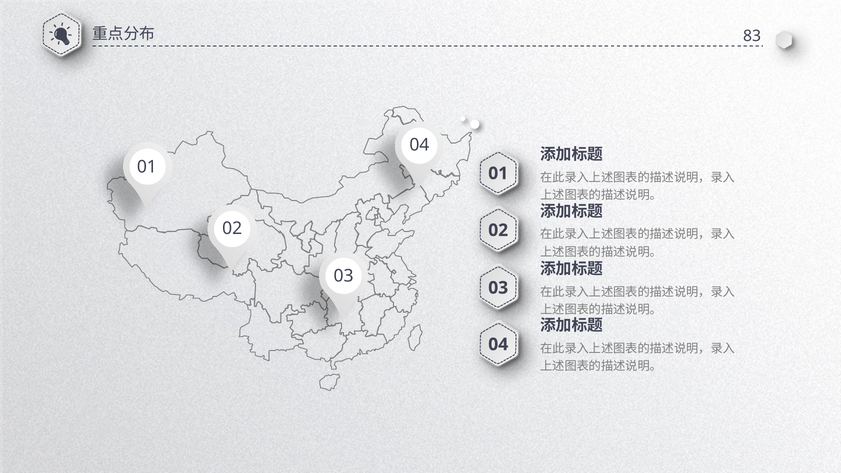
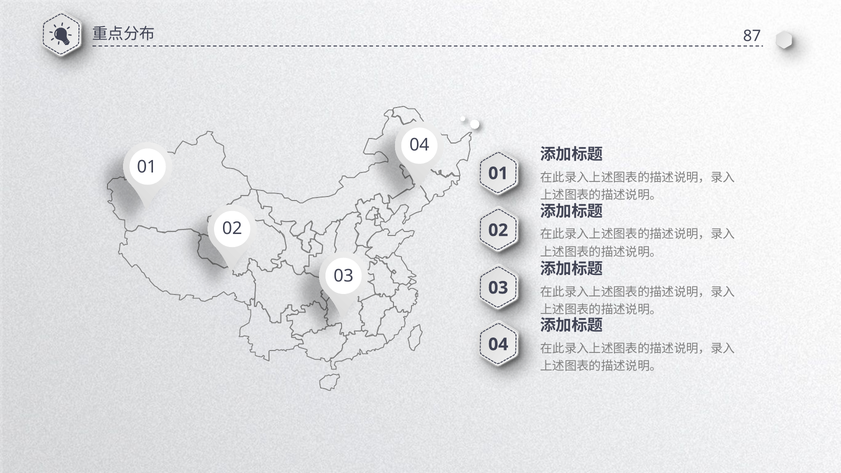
83: 83 -> 87 (752, 36)
